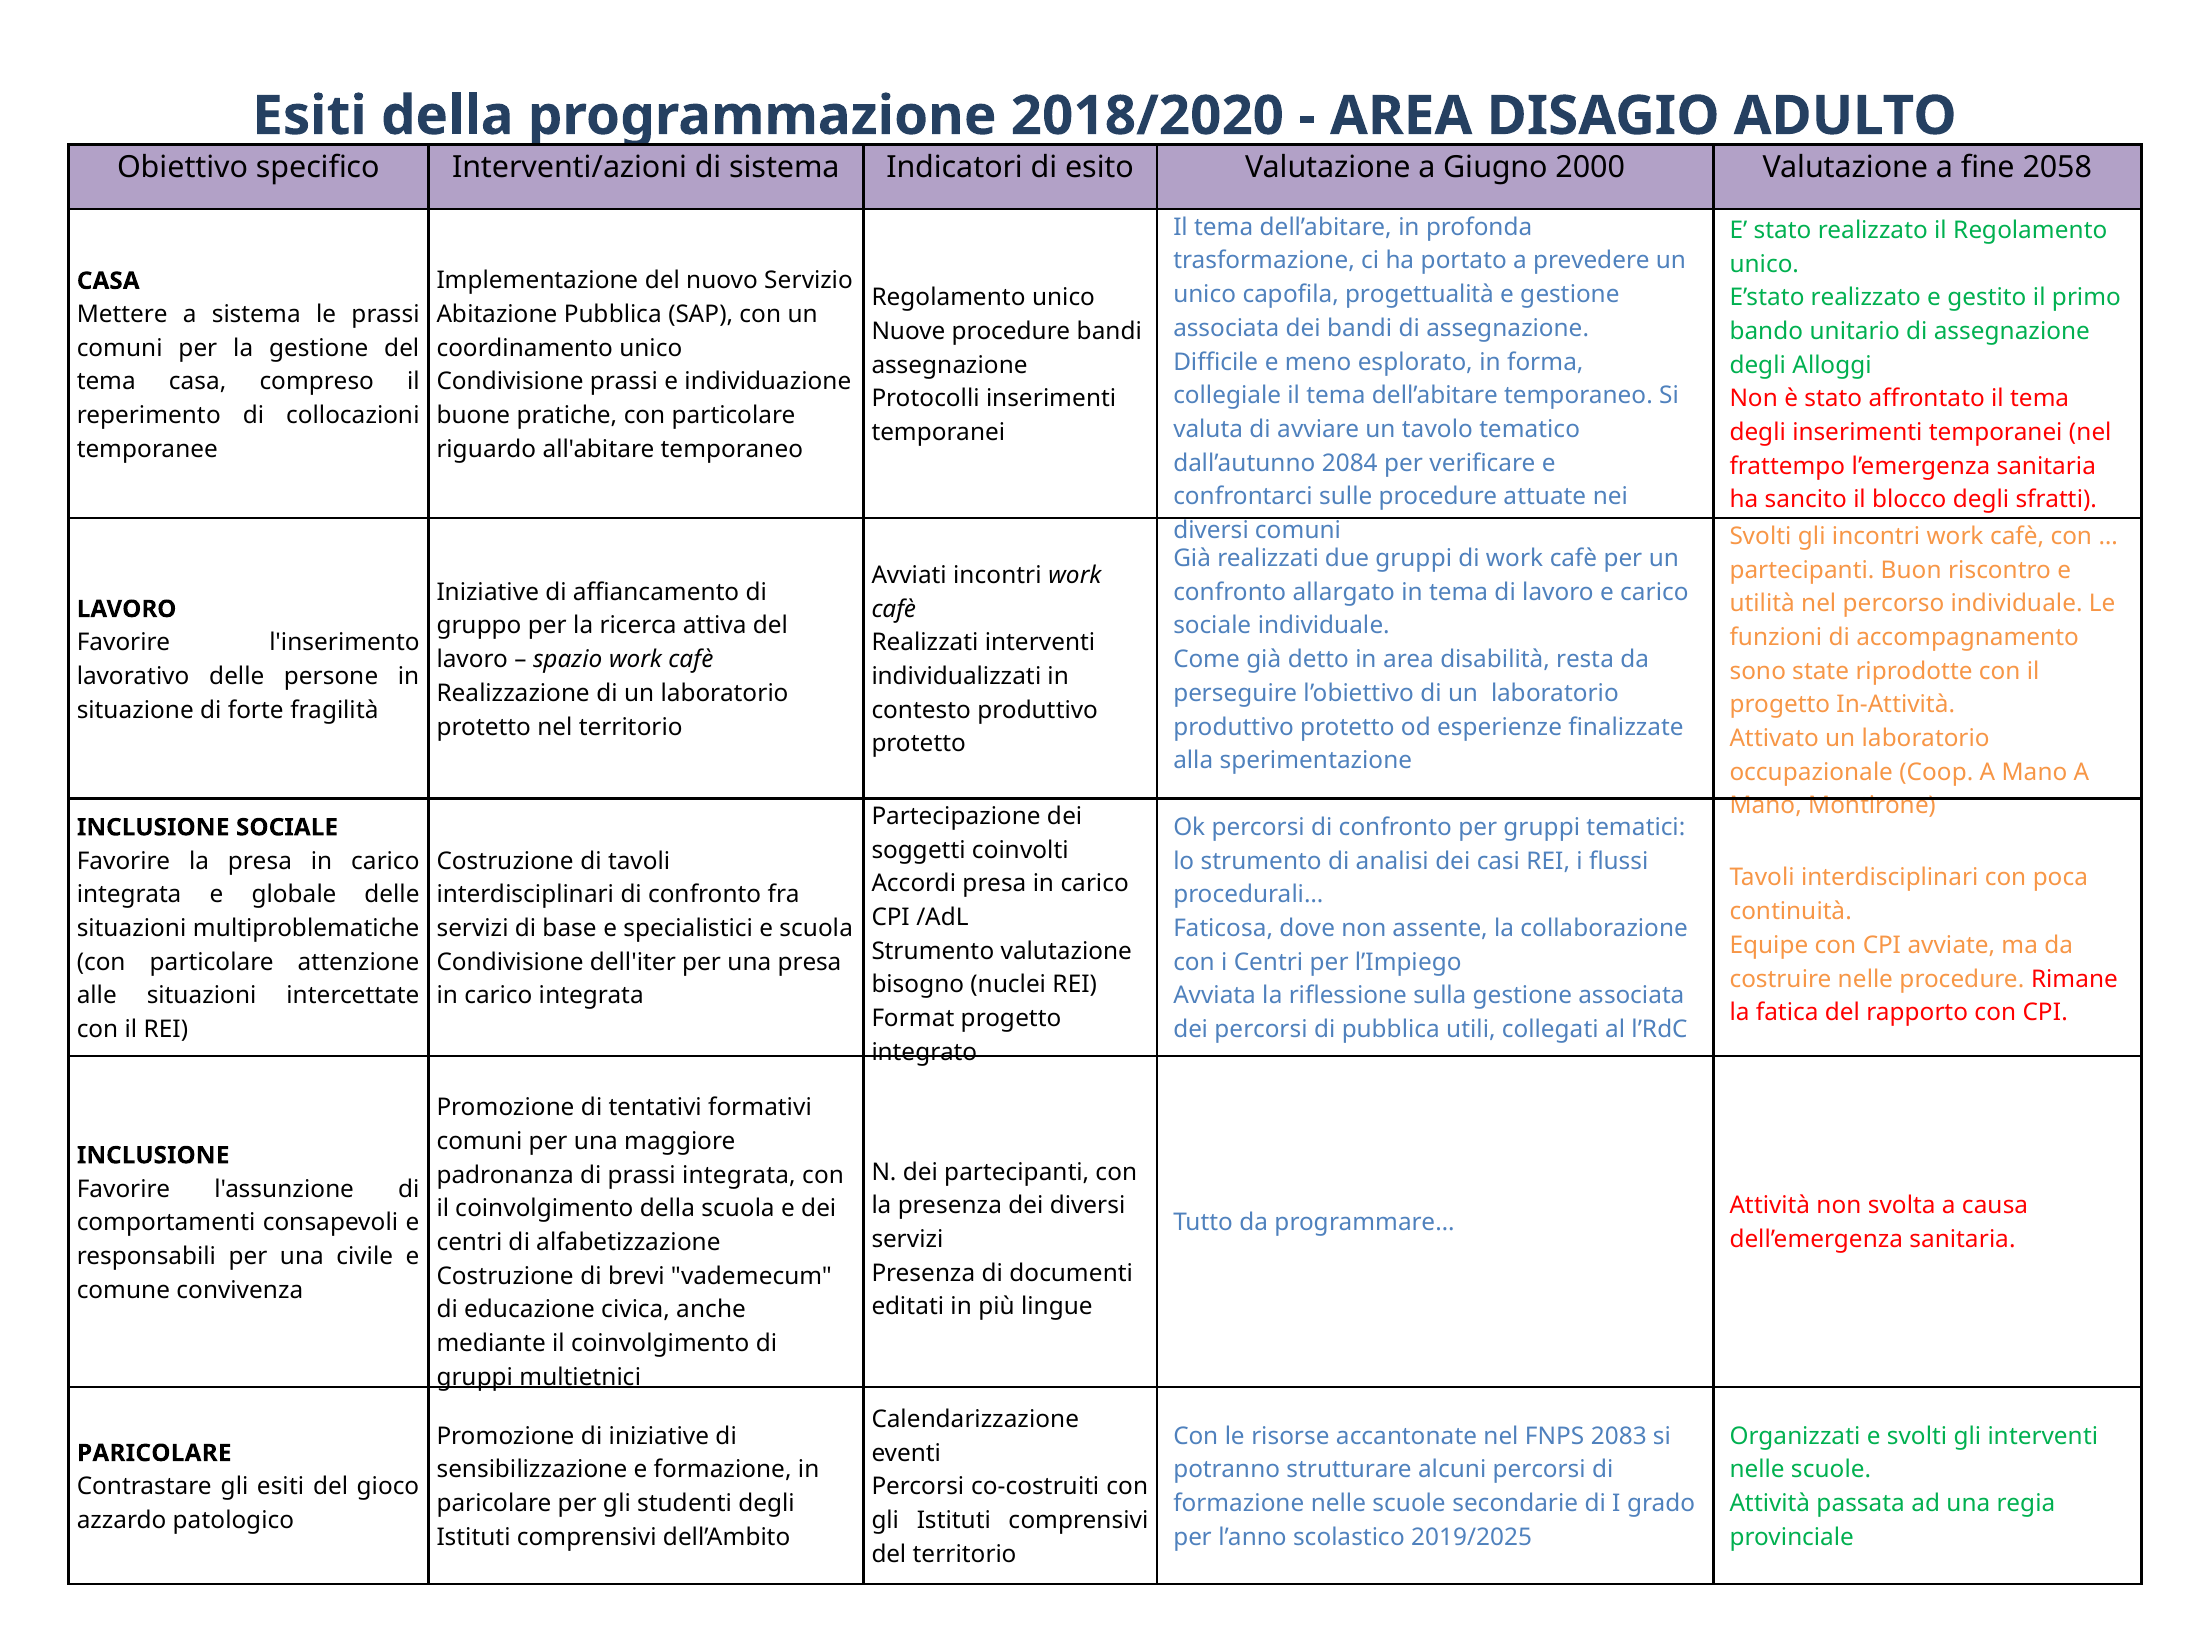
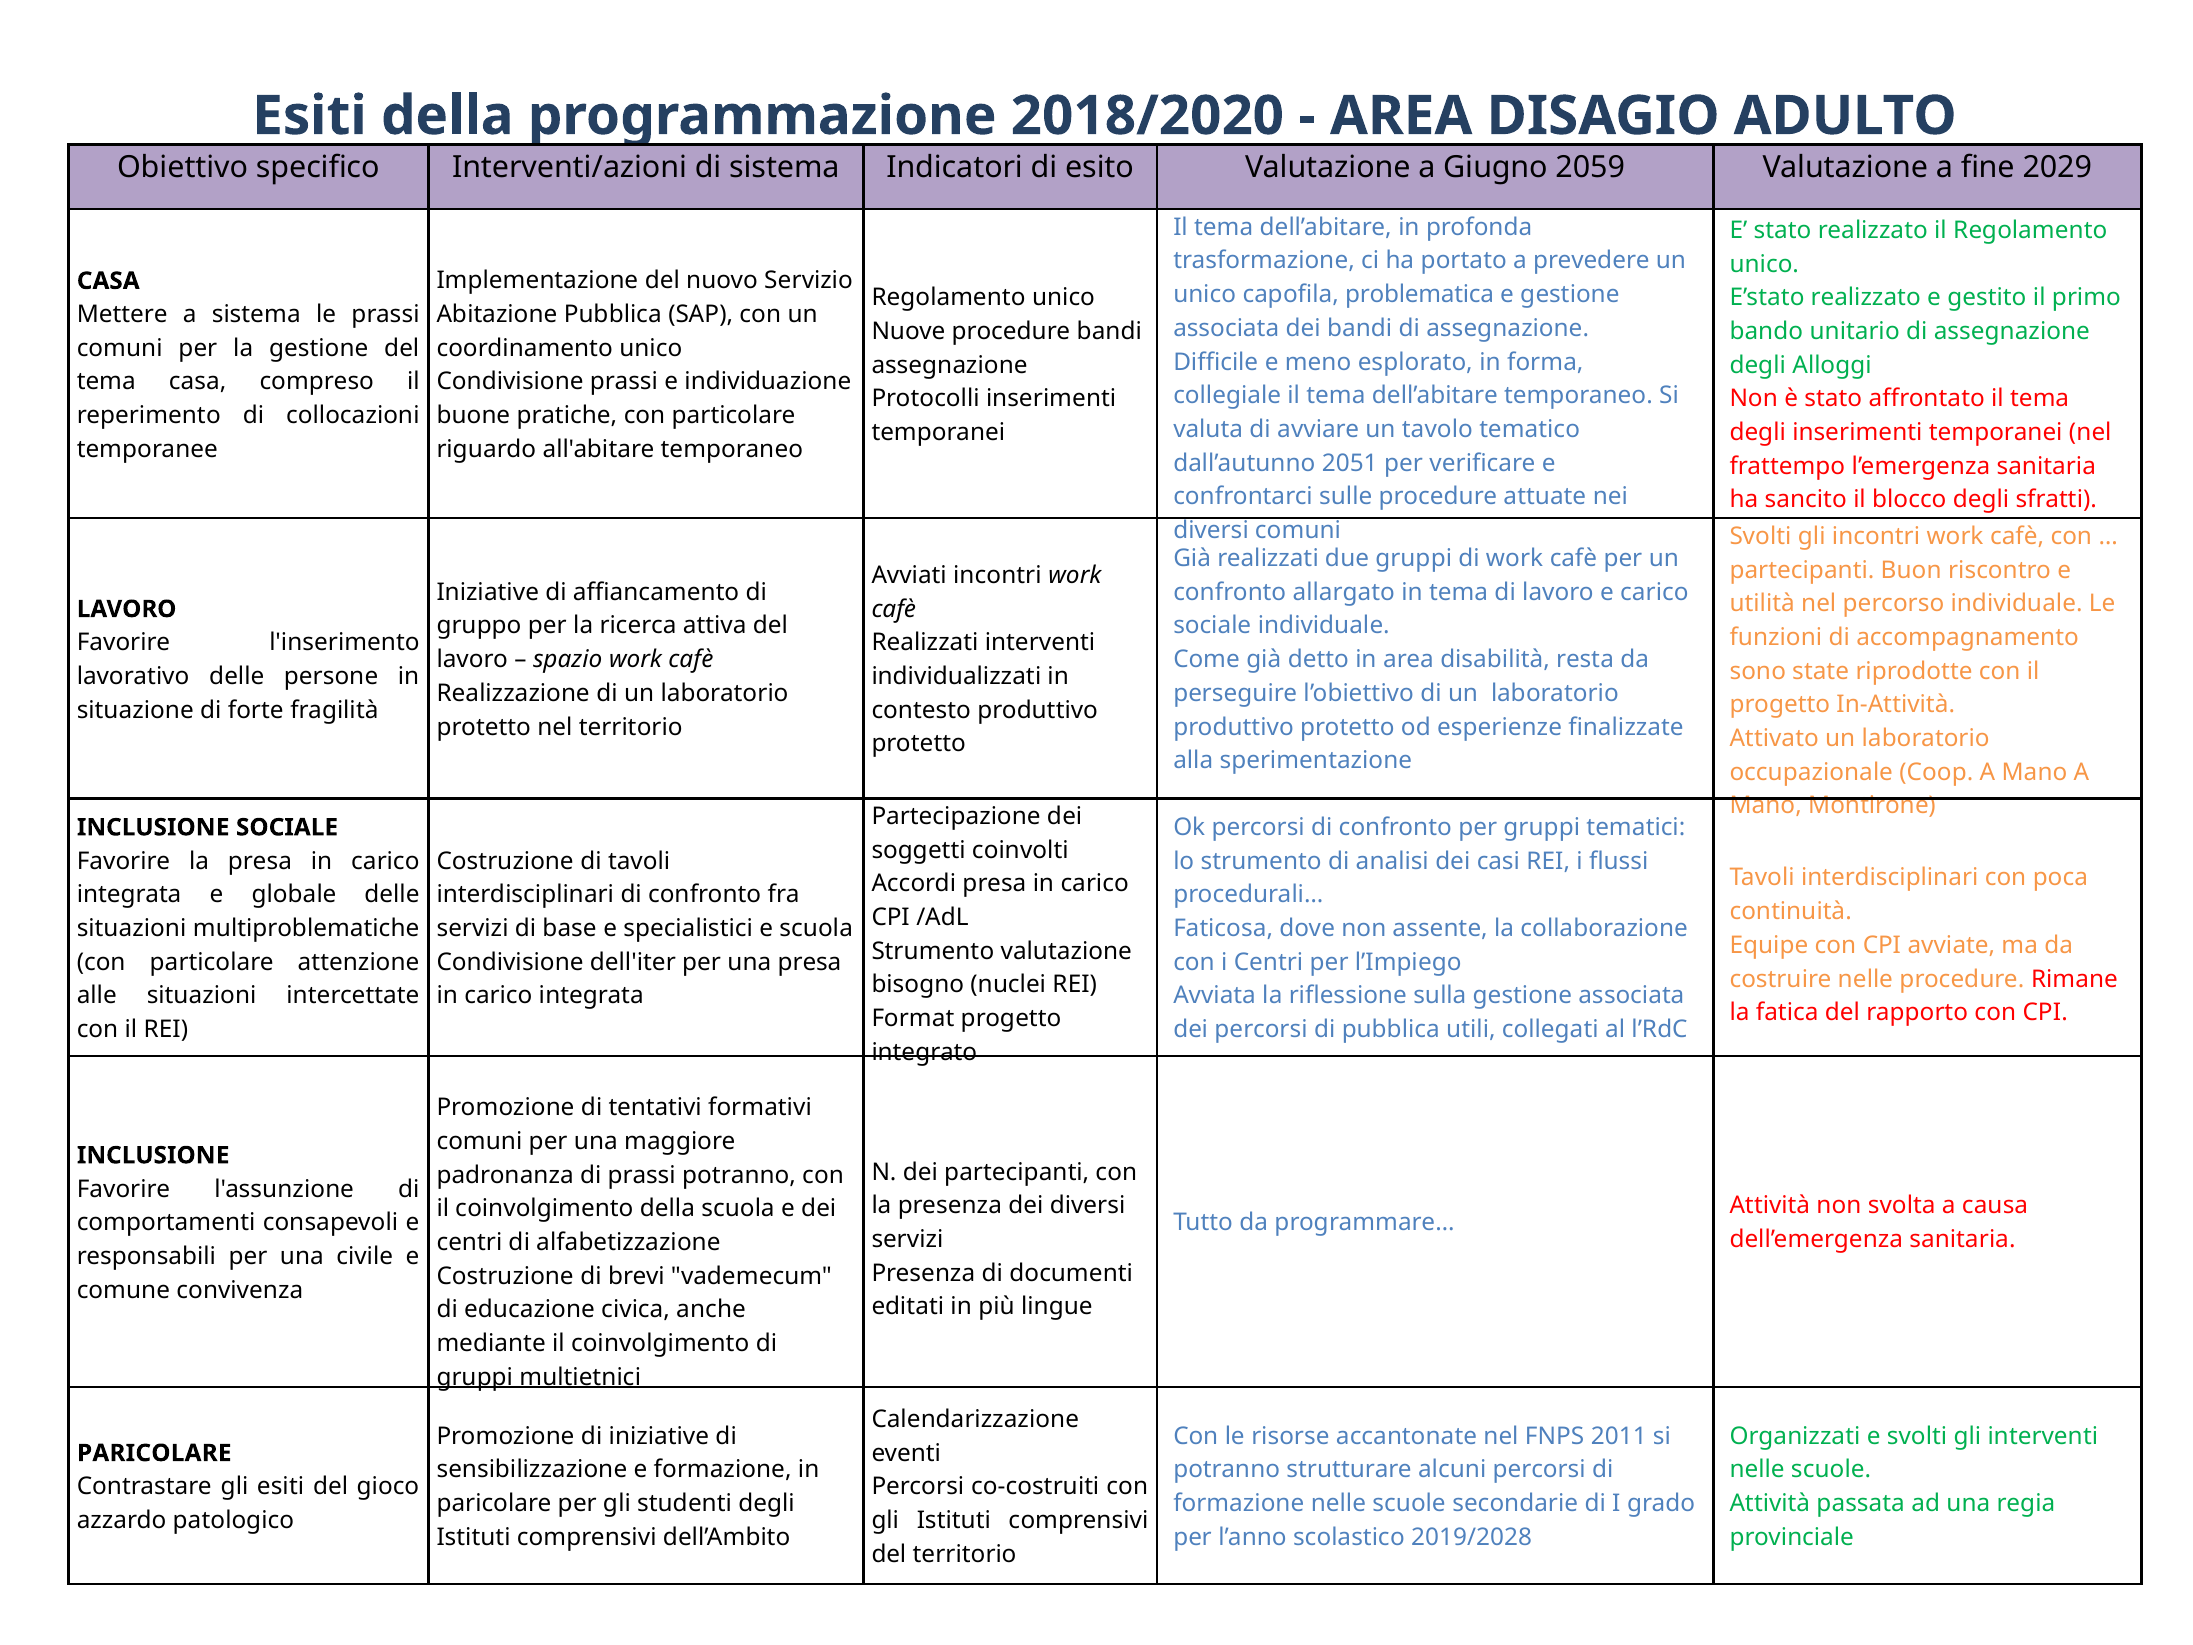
2000: 2000 -> 2059 (1590, 167)
2058: 2058 -> 2029 (2057, 167)
progettualità: progettualità -> problematica (1420, 295)
2084: 2084 -> 2051 (1350, 463)
prassi integrata: integrata -> potranno (739, 1175)
2083: 2083 -> 2011 (1619, 1436)
2019/2025: 2019/2025 -> 2019/2028 (1472, 1537)
